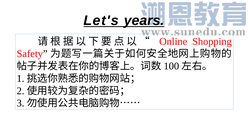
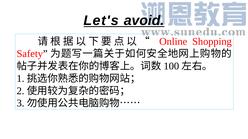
years: years -> avoid (144, 21)
